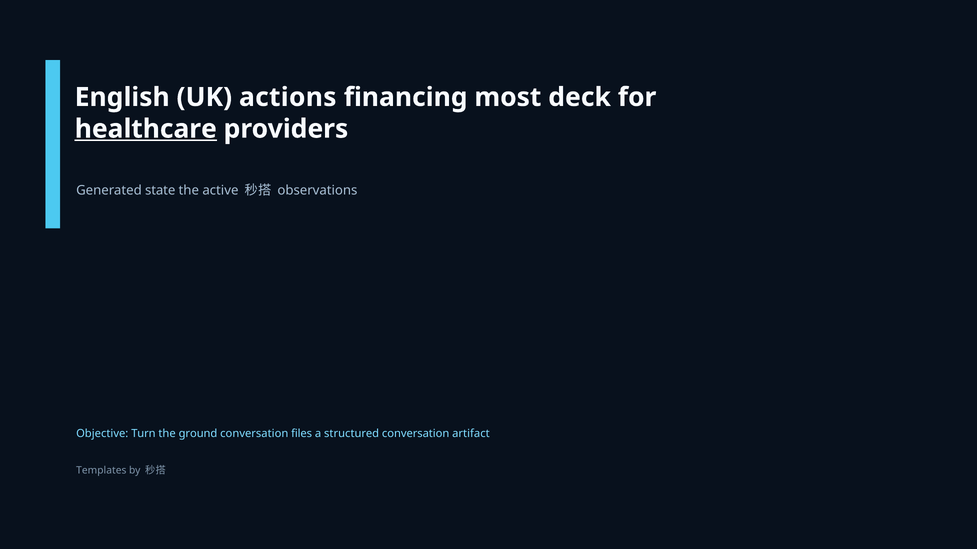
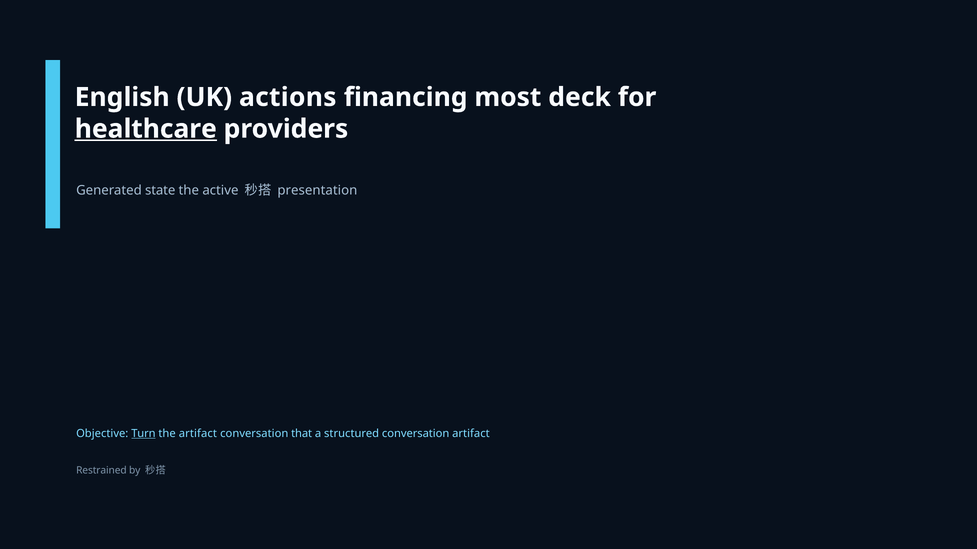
observations: observations -> presentation (317, 191)
Turn underline: none -> present (143, 434)
the ground: ground -> artifact (198, 434)
files: files -> that (302, 434)
Templates: Templates -> Restrained (101, 471)
